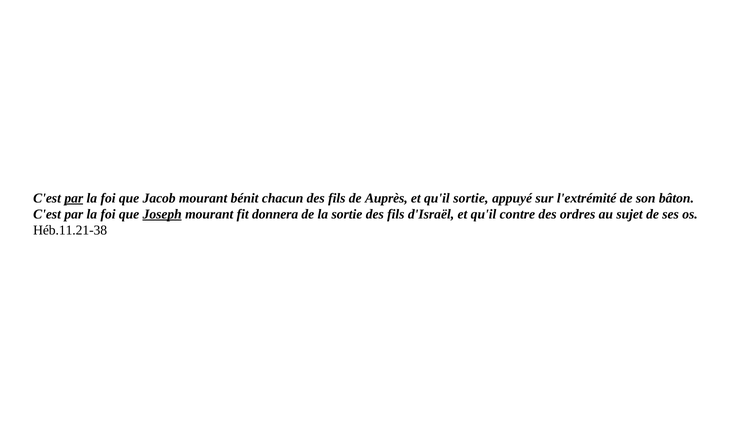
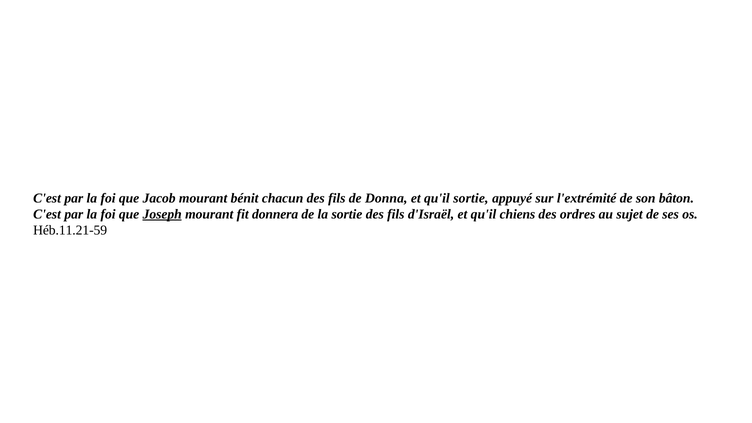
par underline: present -> none (74, 198)
Auprès: Auprès -> Donna (386, 198)
contre: contre -> chiens (517, 214)
Héb.11.21-38: Héb.11.21-38 -> Héb.11.21-59 (70, 230)
